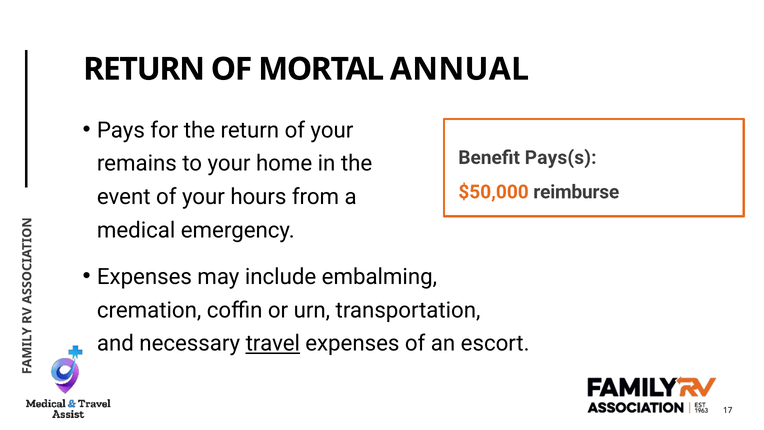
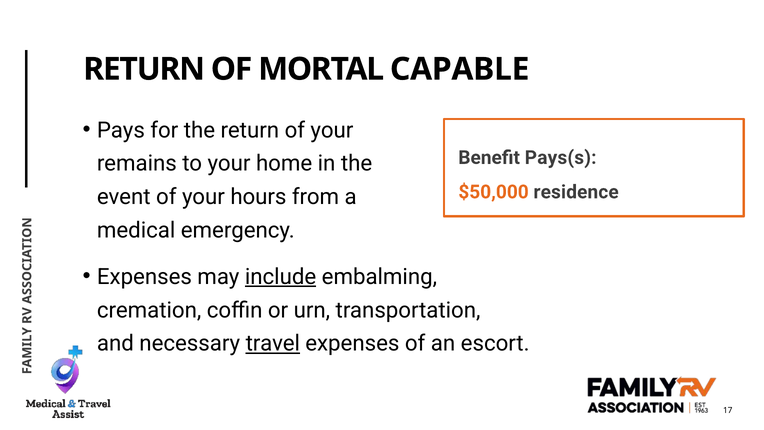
ANNUAL: ANNUAL -> CAPABLE (460, 69)
reimburse: reimburse -> residence (576, 192)
include underline: none -> present (281, 277)
